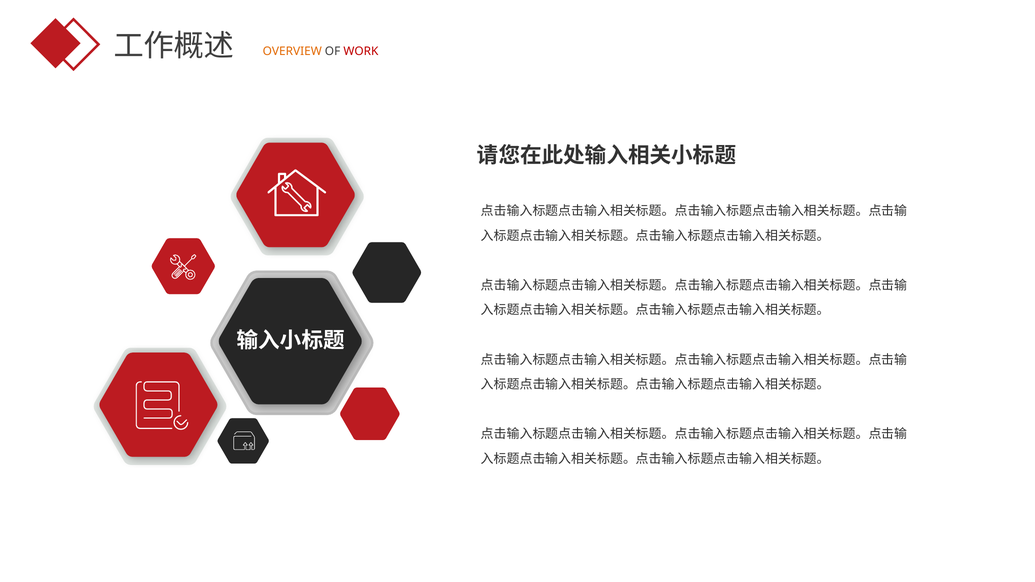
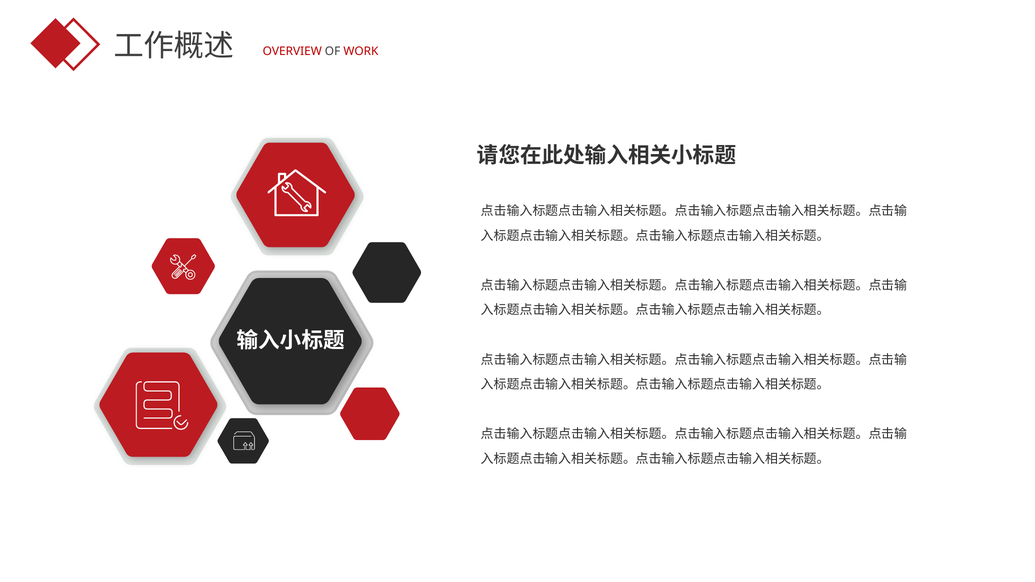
OVERVIEW colour: orange -> red (292, 51)
